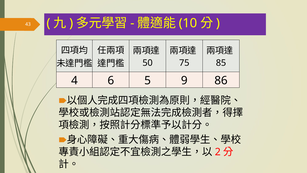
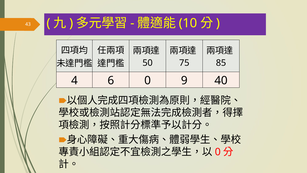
6 5: 5 -> 0 (148, 80)
86: 86 -> 40 (221, 80)
2: 2 -> 0 (218, 152)
